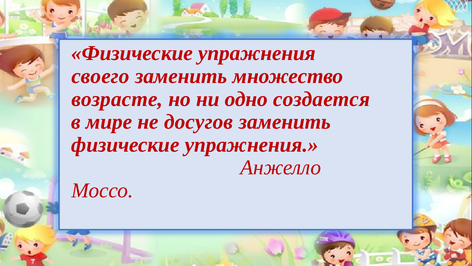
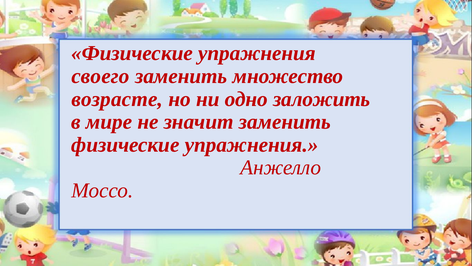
создается: создается -> заложить (322, 99)
досугов: досугов -> значит (199, 122)
